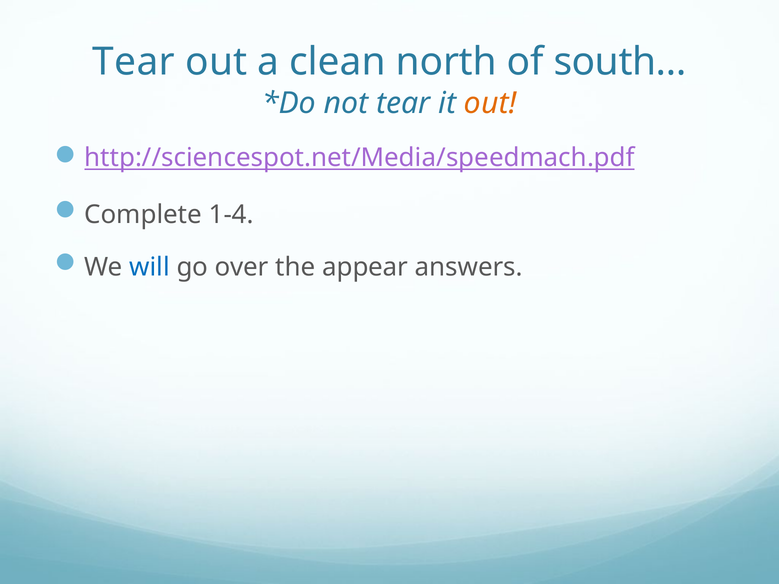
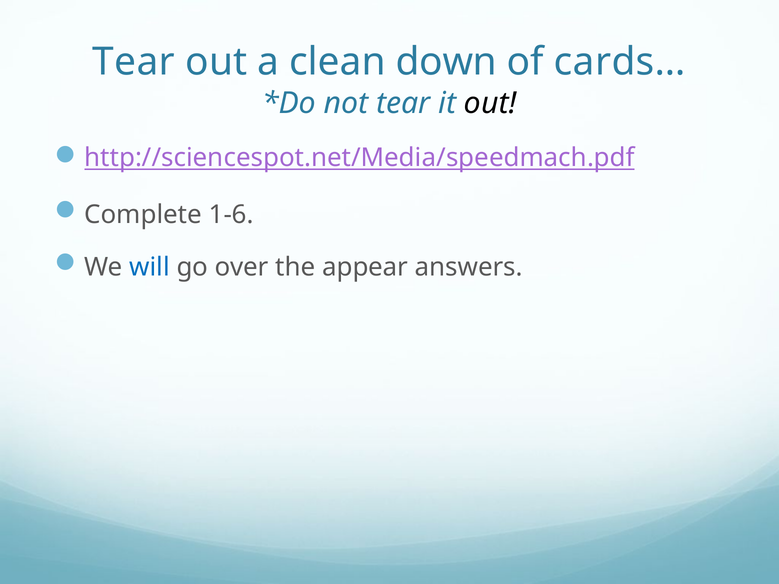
north: north -> down (446, 62)
south…: south… -> cards… (620, 62)
out colour: orange -> black (490, 103)
1-4: 1-4 -> 1-6 (231, 215)
